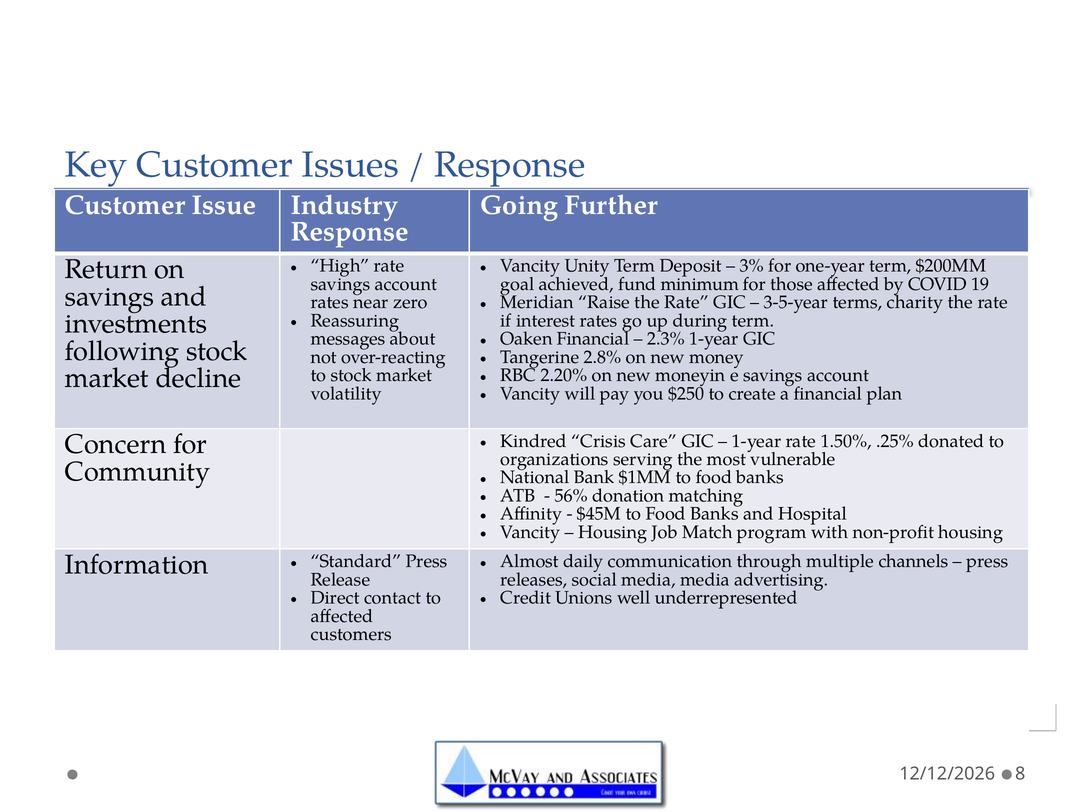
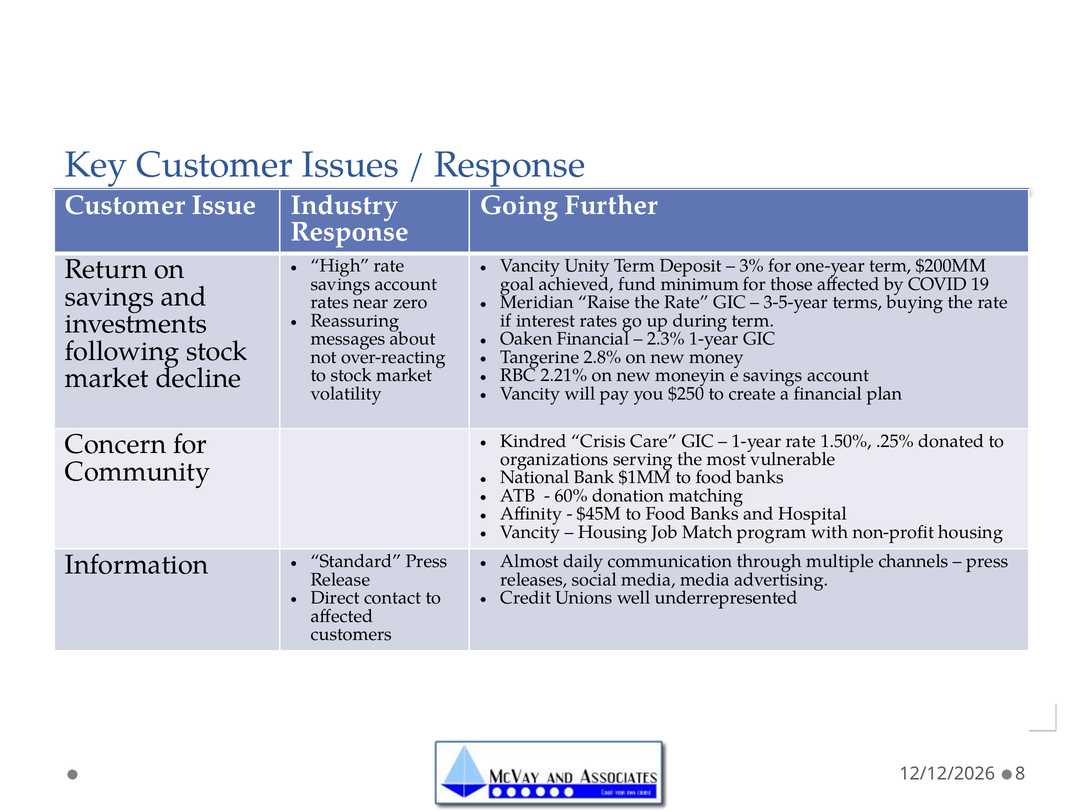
charity: charity -> buying (915, 303)
2.20%: 2.20% -> 2.21% (564, 376)
56%: 56% -> 60% (571, 496)
